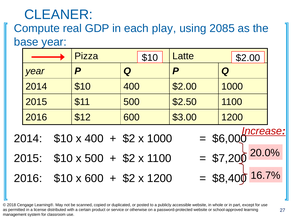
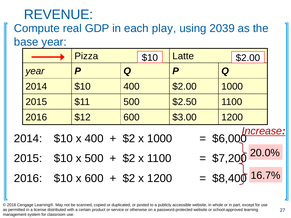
CLEANER: CLEANER -> REVENUE (59, 15)
2085: 2085 -> 2039 (222, 28)
